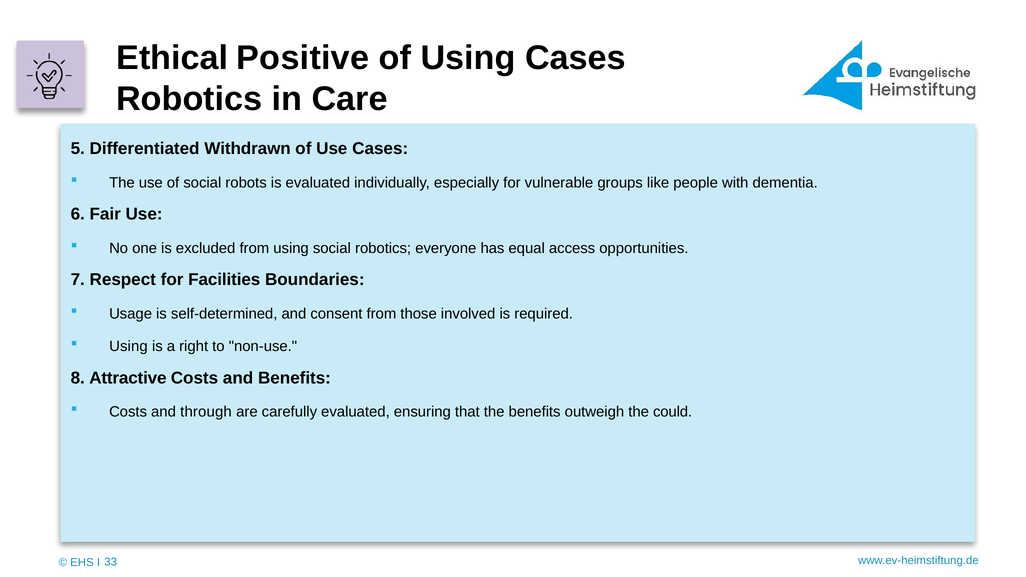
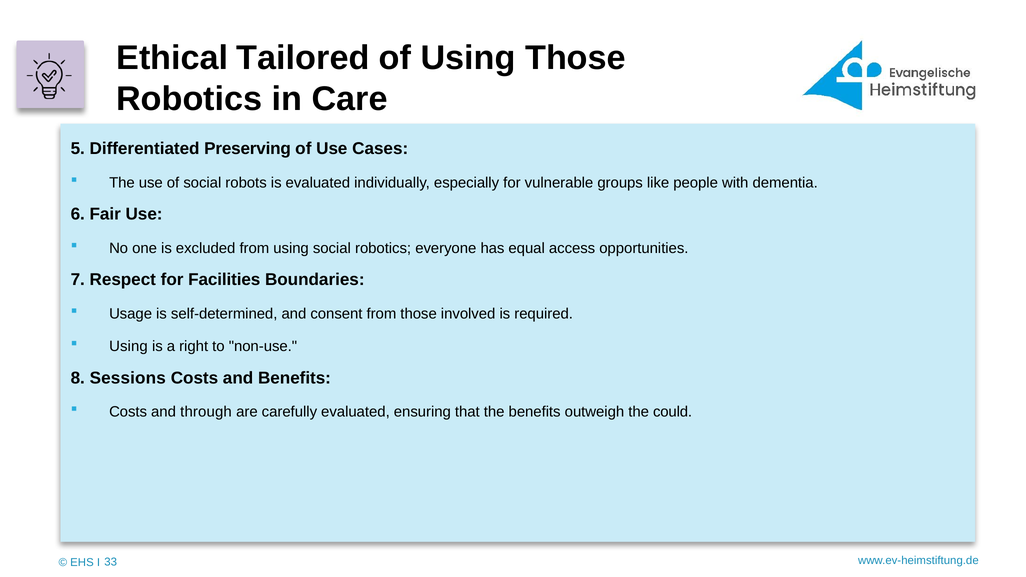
Positive: Positive -> Tailored (303, 58)
Using Cases: Cases -> Those (575, 58)
Withdrawn: Withdrawn -> Preserving (248, 149)
Attractive: Attractive -> Sessions (128, 378)
